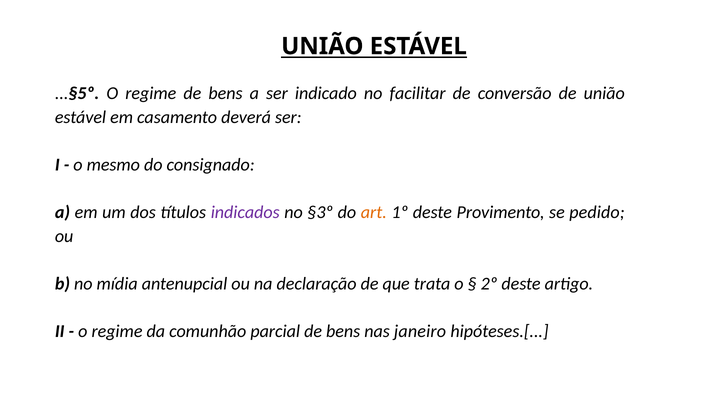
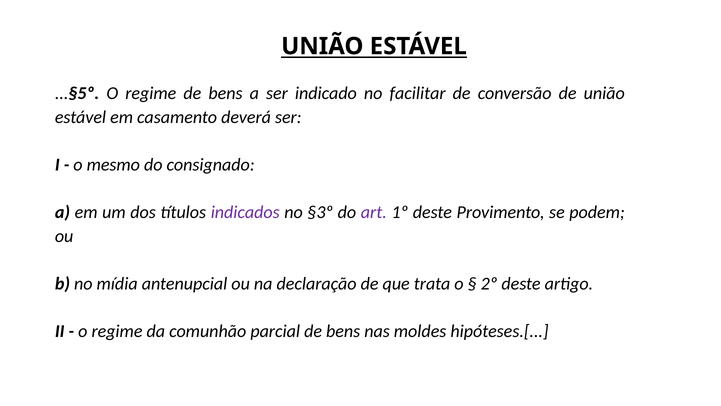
art colour: orange -> purple (374, 212)
pedido: pedido -> podem (597, 212)
janeiro: janeiro -> moldes (420, 331)
